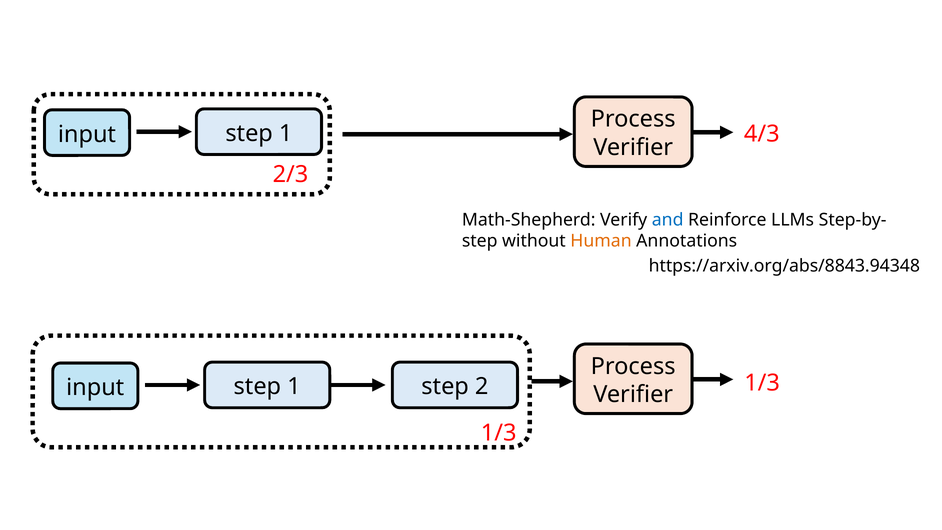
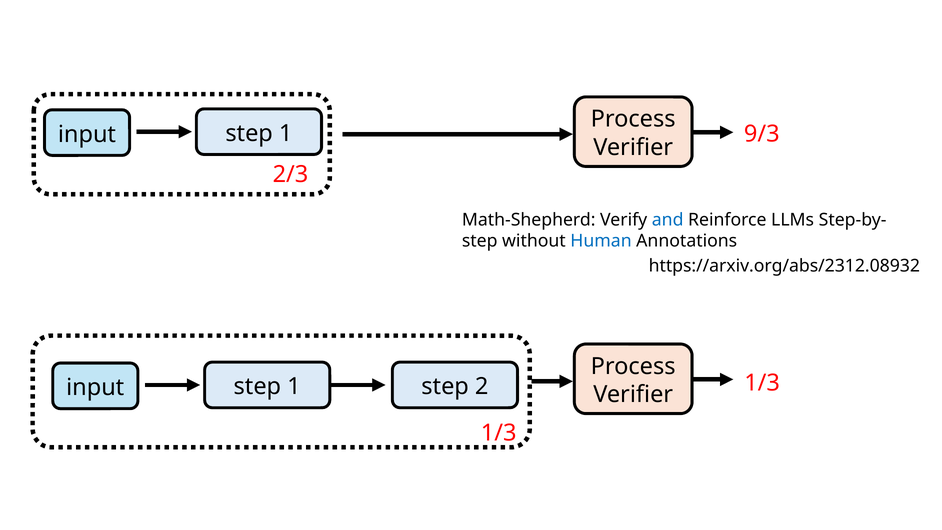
4/3: 4/3 -> 9/3 (762, 134)
Human colour: orange -> blue (601, 241)
https://arxiv.org/abs/8843.94348: https://arxiv.org/abs/8843.94348 -> https://arxiv.org/abs/2312.08932 (784, 266)
